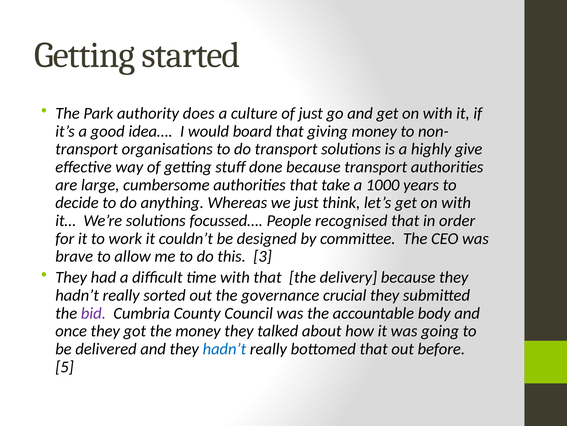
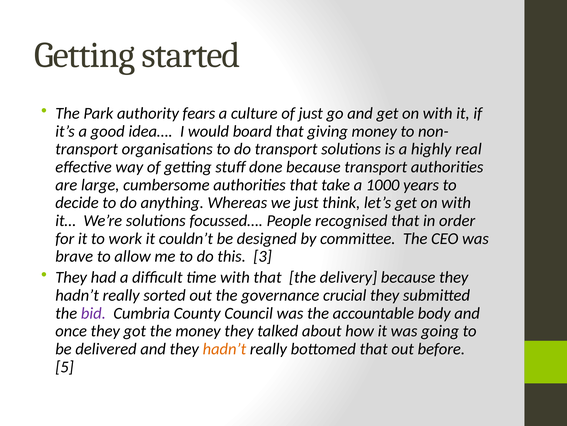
does: does -> fears (199, 113)
give: give -> real (469, 149)
hadn’t colour: blue -> orange (224, 348)
